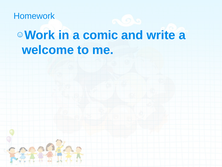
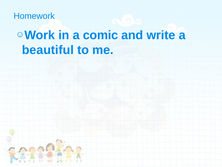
welcome: welcome -> beautiful (48, 50)
